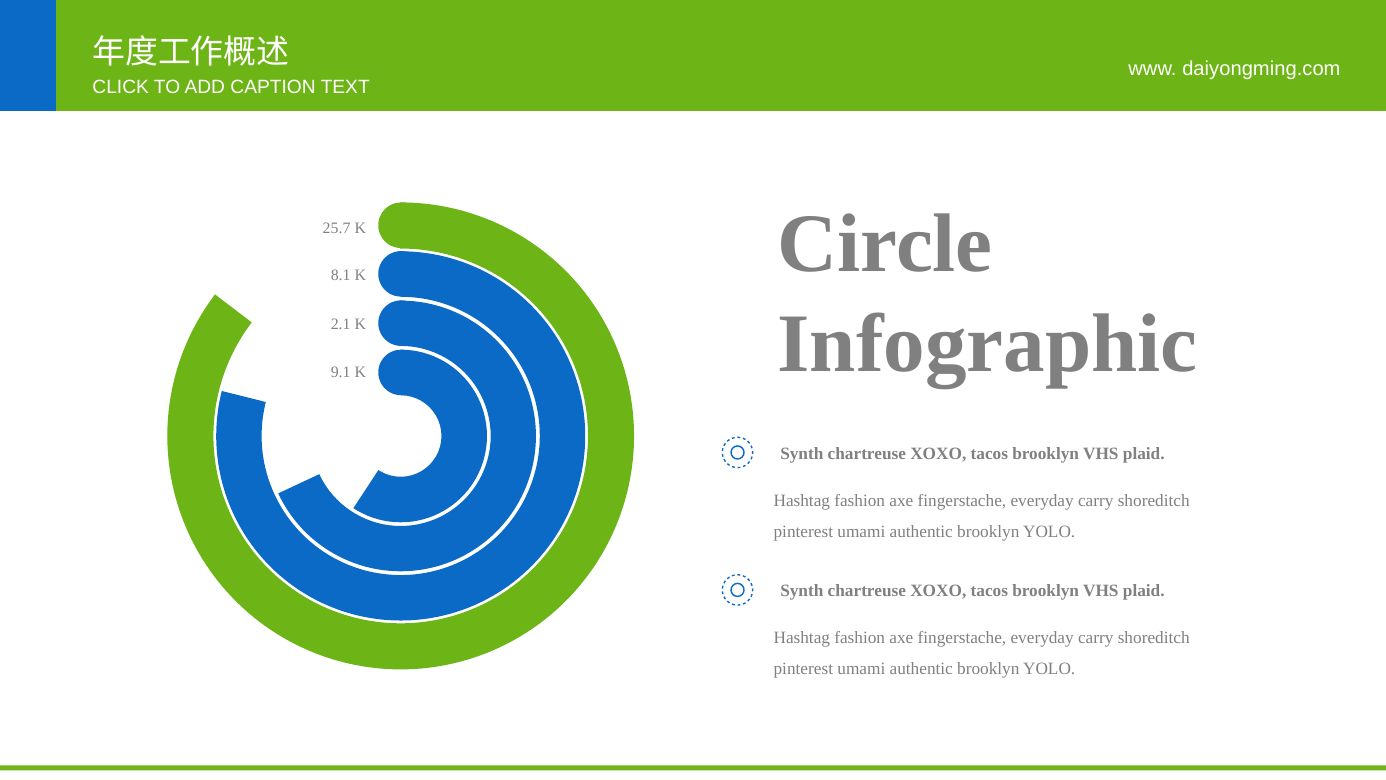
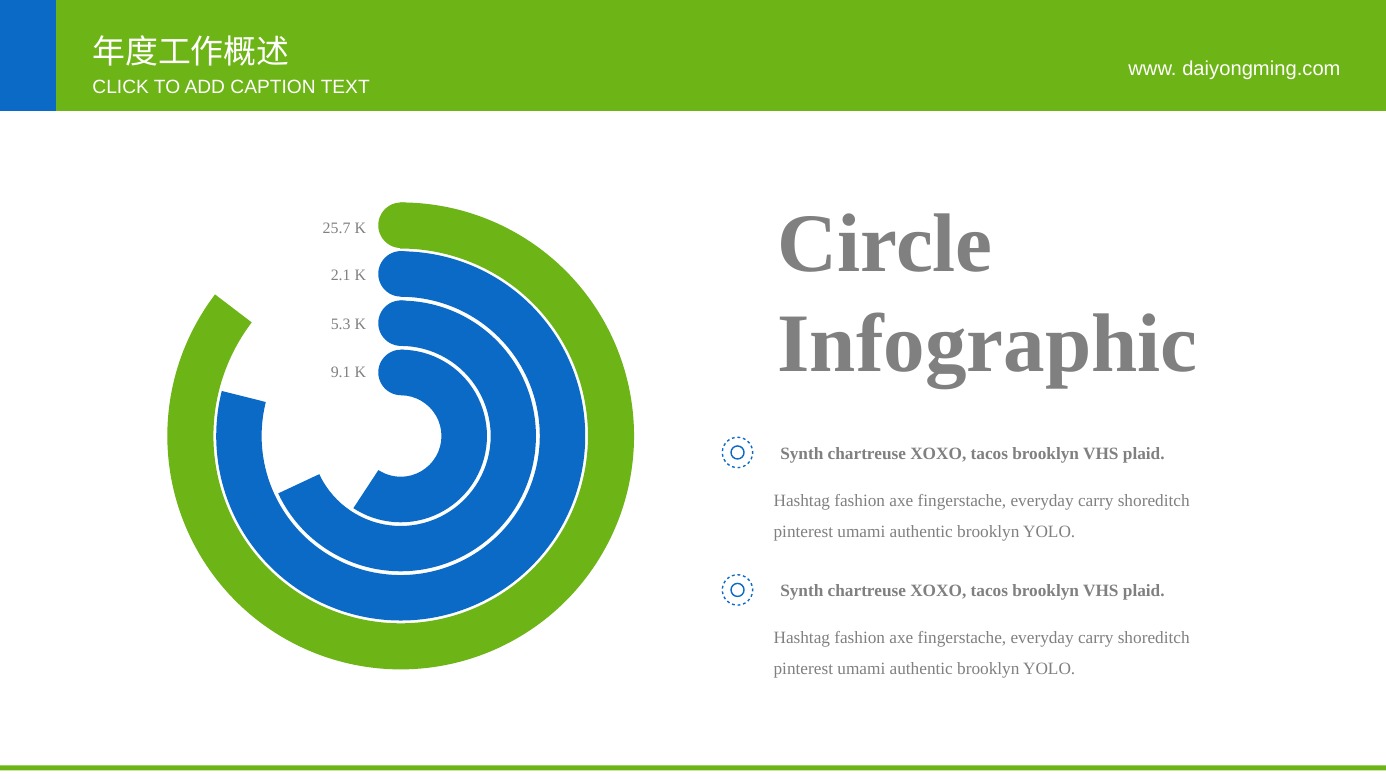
8.1: 8.1 -> 2.1 (341, 275)
2.1: 2.1 -> 5.3 (341, 324)
